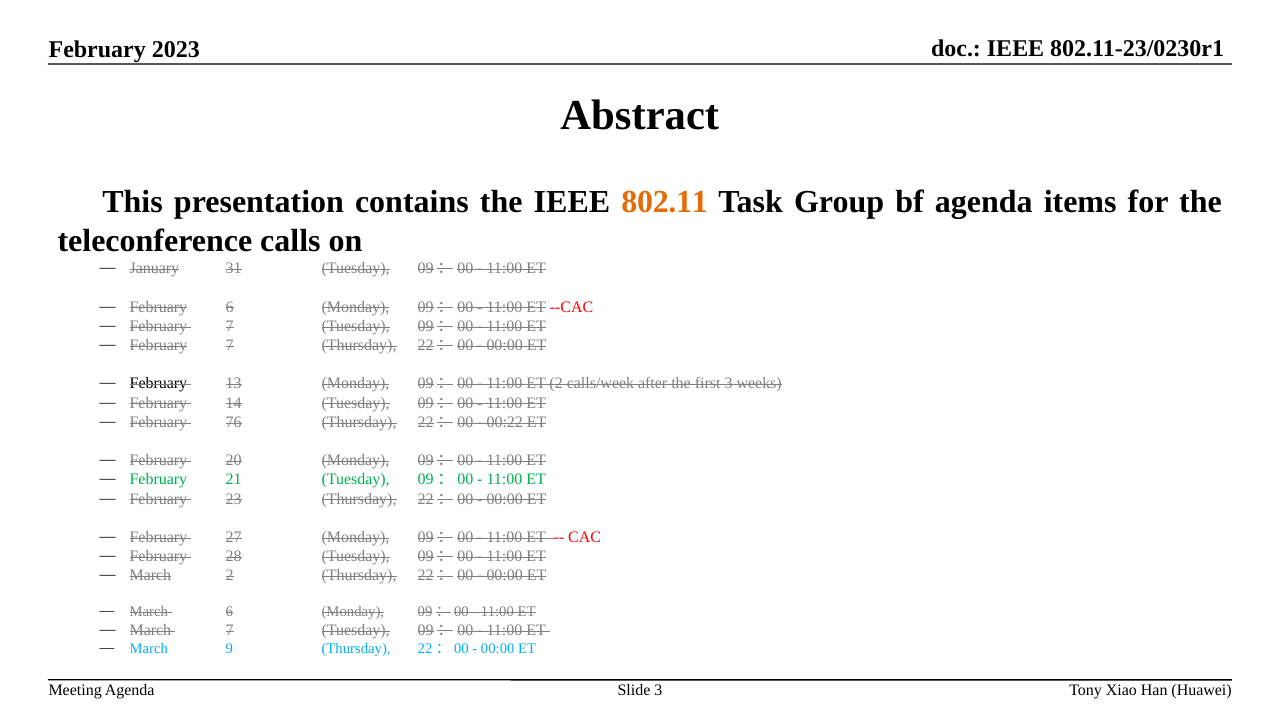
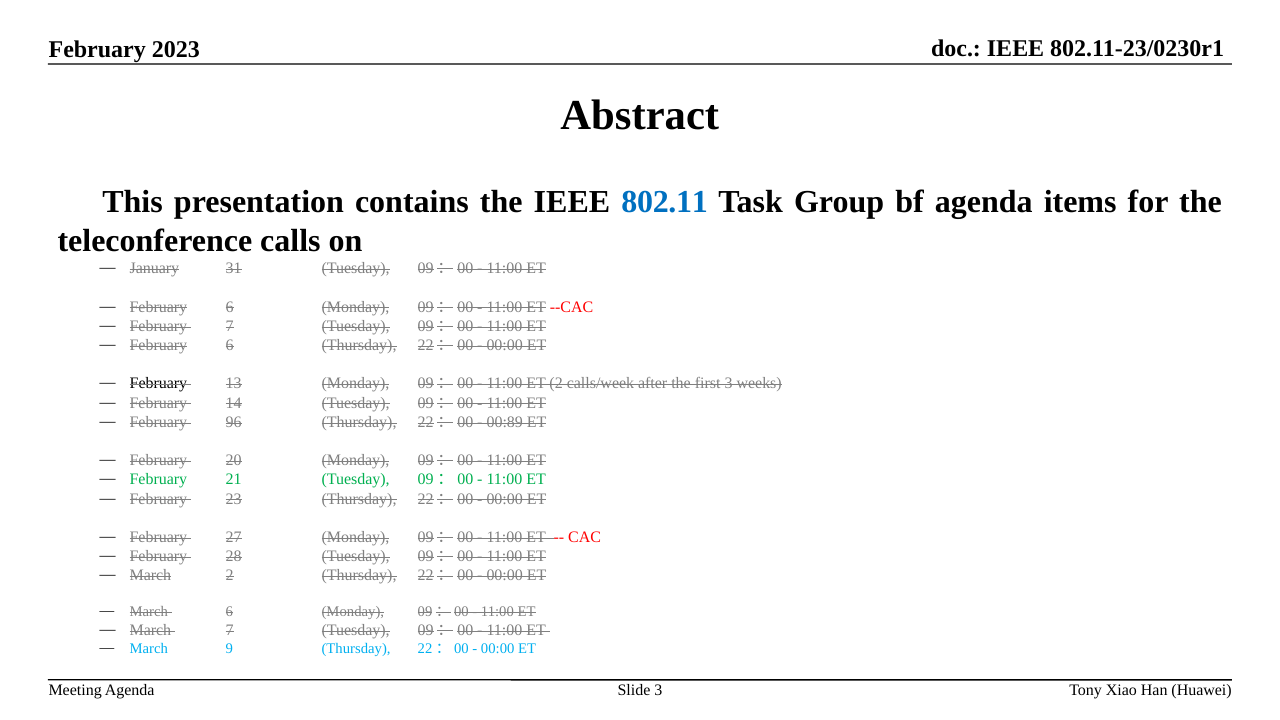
802.11 colour: orange -> blue (665, 202)
7: 7 -> 6 (230, 345)
76: 76 -> 96 (234, 422)
00:22: 00:22 -> 00:89 (505, 422)
